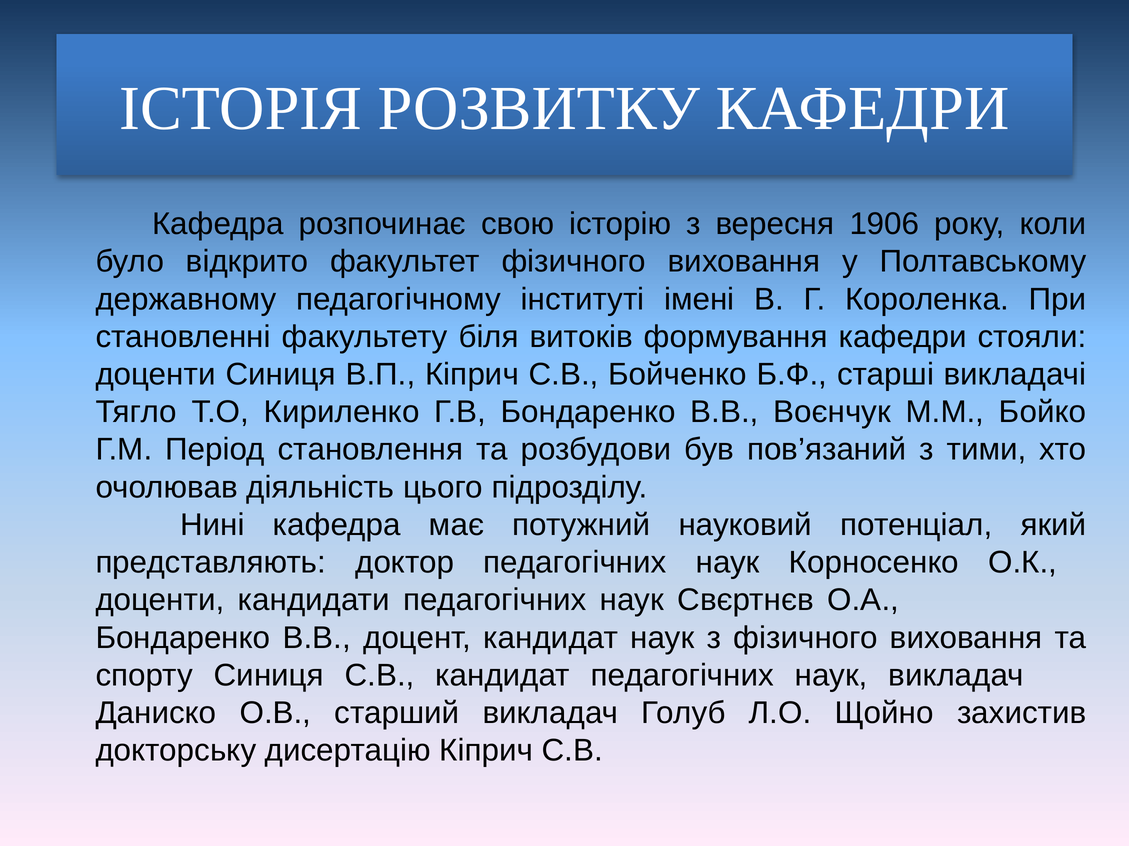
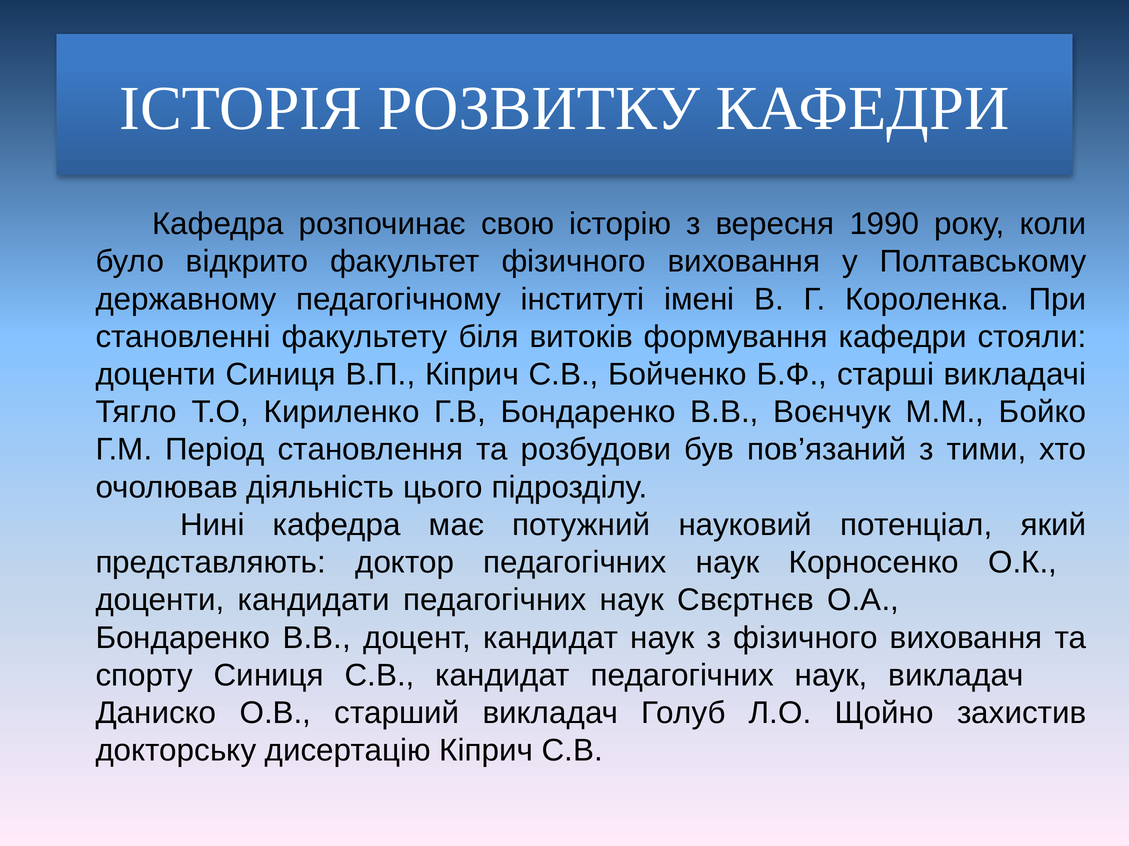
1906: 1906 -> 1990 (884, 224)
